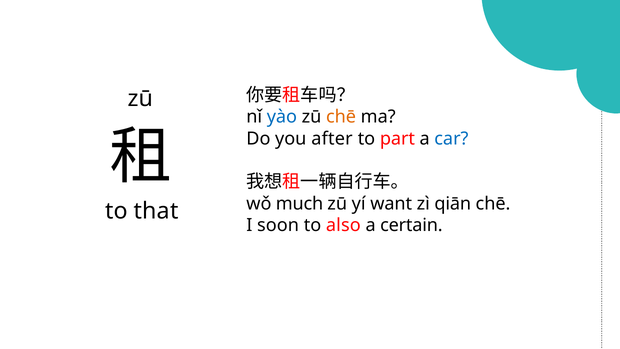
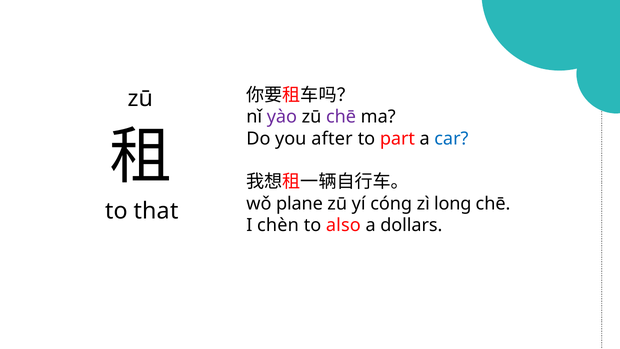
yào colour: blue -> purple (282, 117)
chē colour: orange -> purple (341, 117)
much: much -> plane (299, 204)
want: want -> cóng (391, 204)
qiān: qiān -> long (453, 204)
soon: soon -> chèn (278, 225)
certain: certain -> dollars (411, 225)
